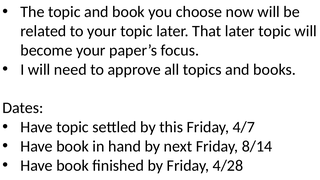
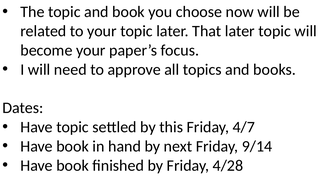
8/14: 8/14 -> 9/14 (257, 146)
